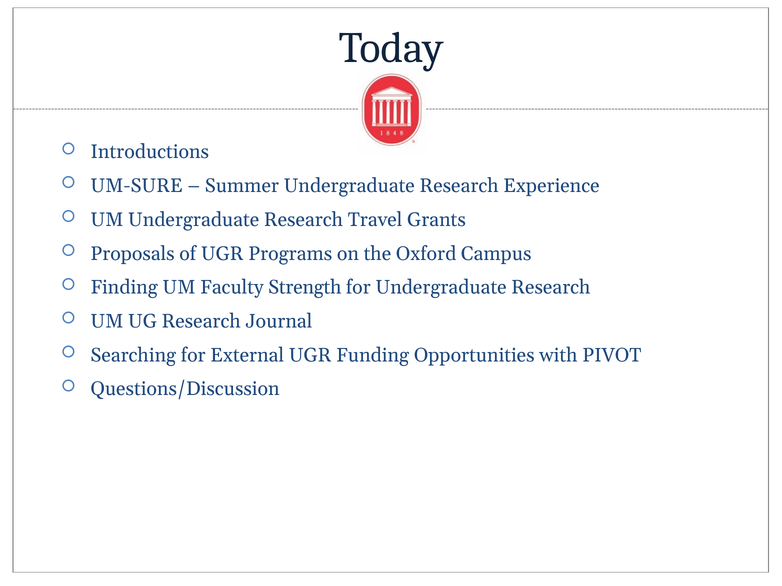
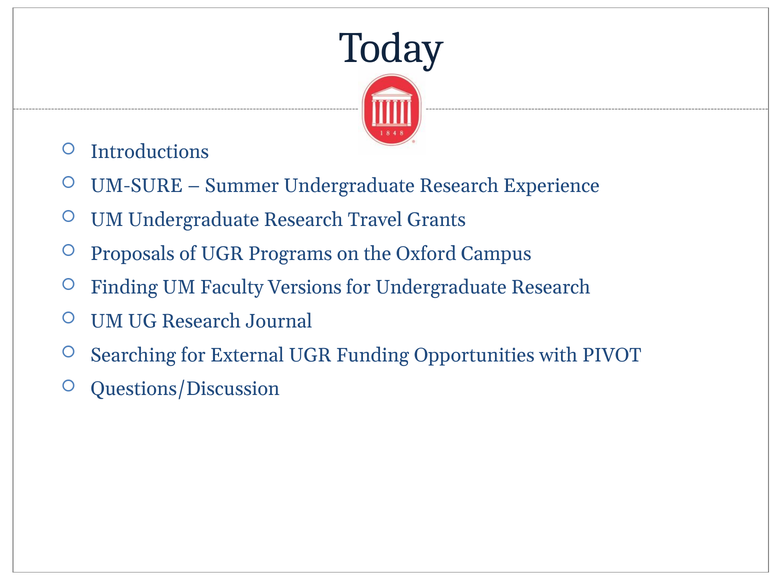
Strength: Strength -> Versions (305, 288)
